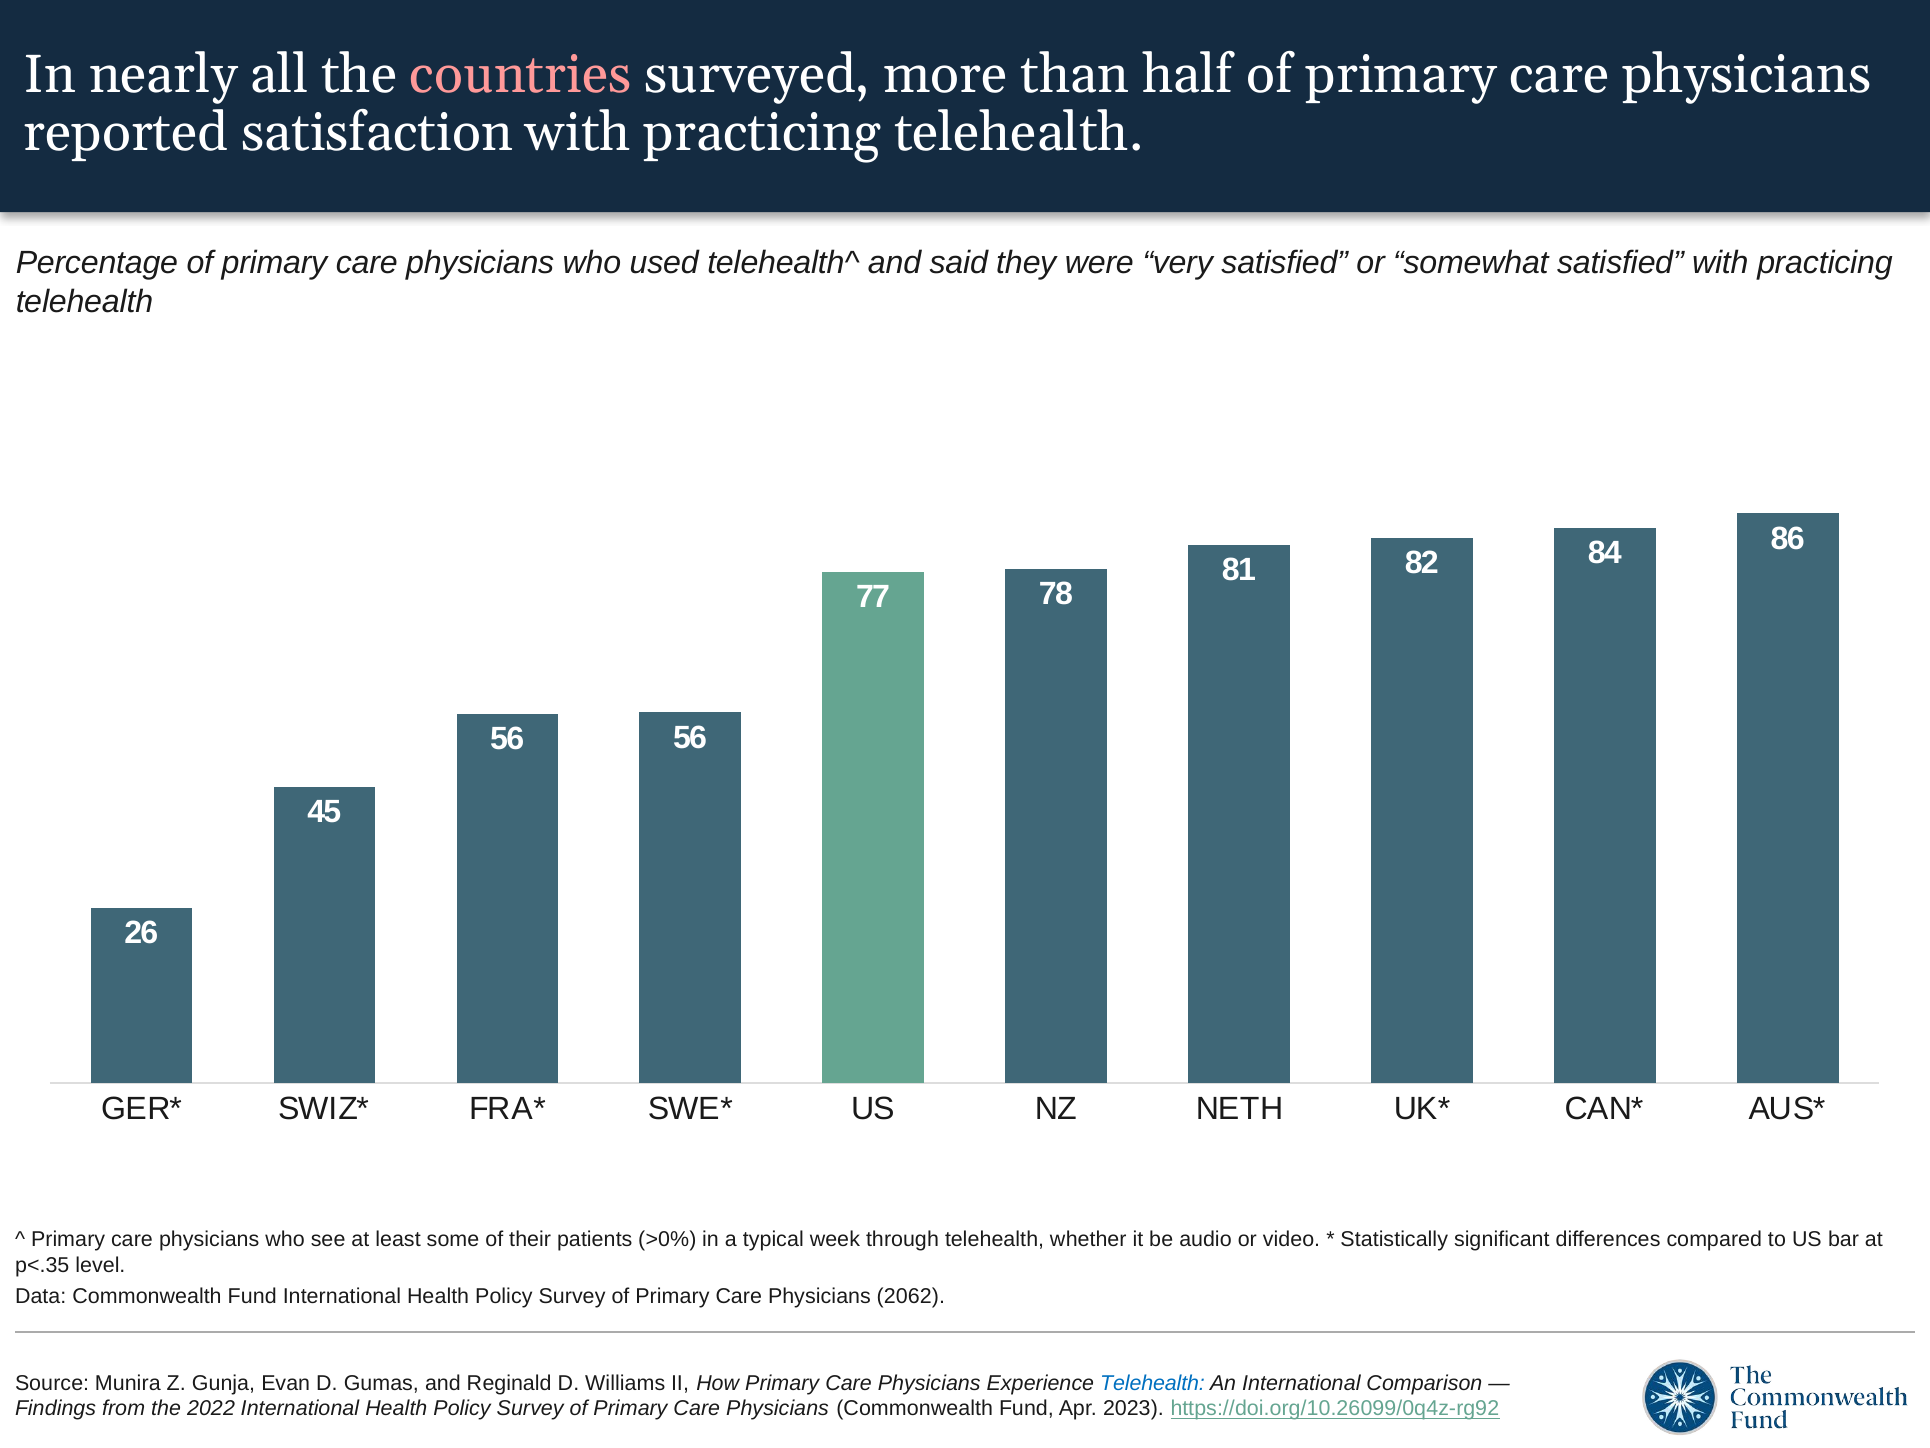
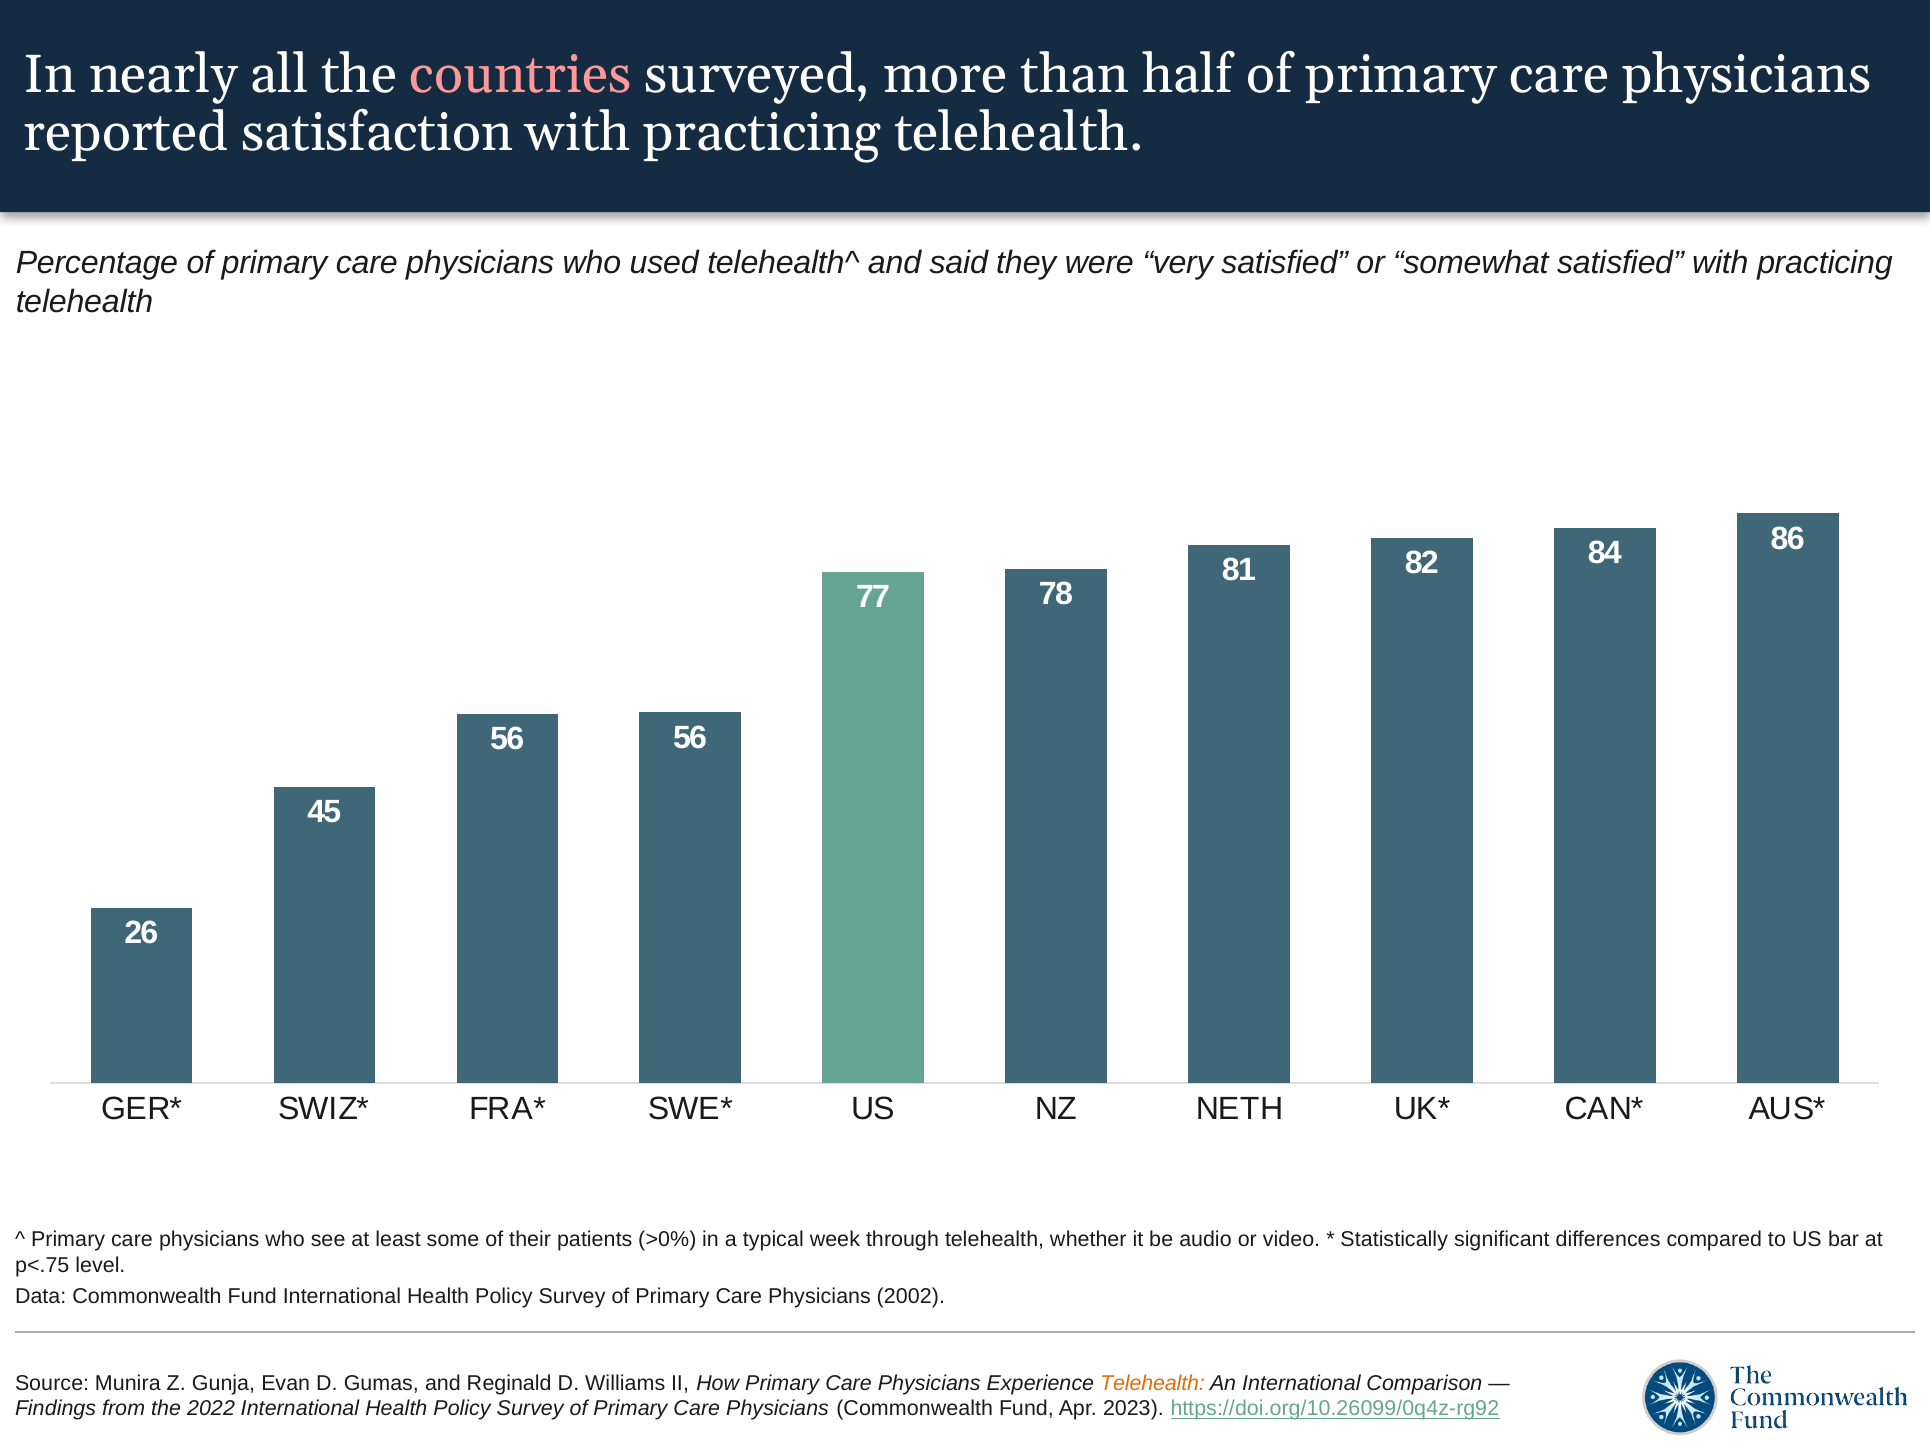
p<.35: p<.35 -> p<.75 (42, 1265)
2062: 2062 -> 2002 (911, 1296)
Telehealth colour: blue -> orange (1153, 1383)
